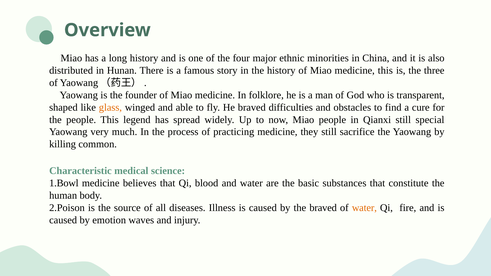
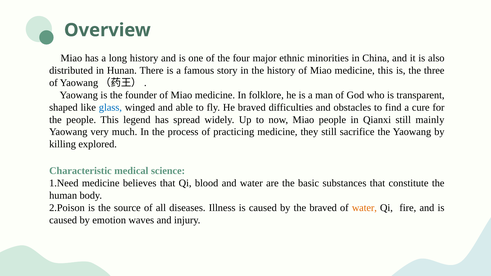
glass colour: orange -> blue (110, 107)
special: special -> mainly (430, 120)
common: common -> explored (98, 144)
1.Bowl: 1.Bowl -> 1.Need (64, 183)
